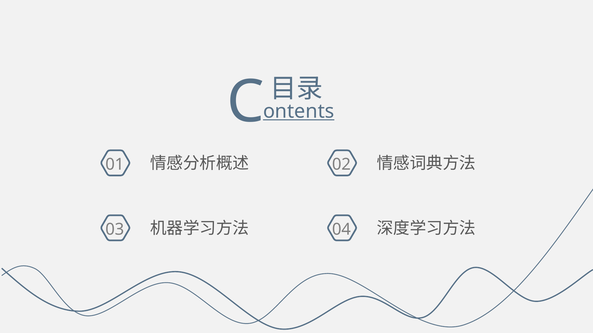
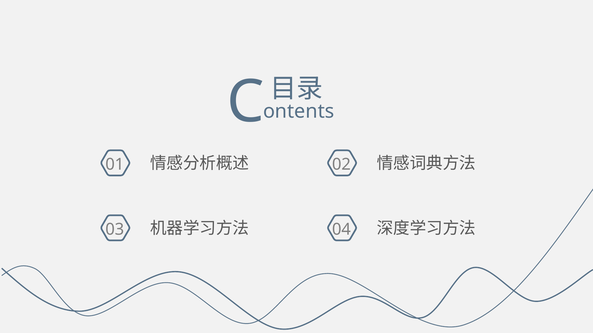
ontents underline: present -> none (299, 112)
